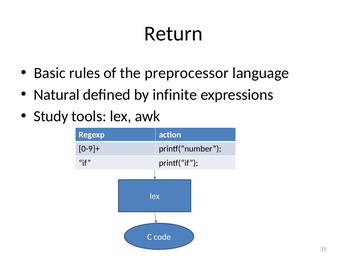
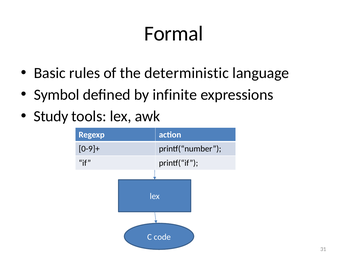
Return: Return -> Formal (174, 34)
preprocessor: preprocessor -> deterministic (187, 73)
Natural: Natural -> Symbol (57, 94)
